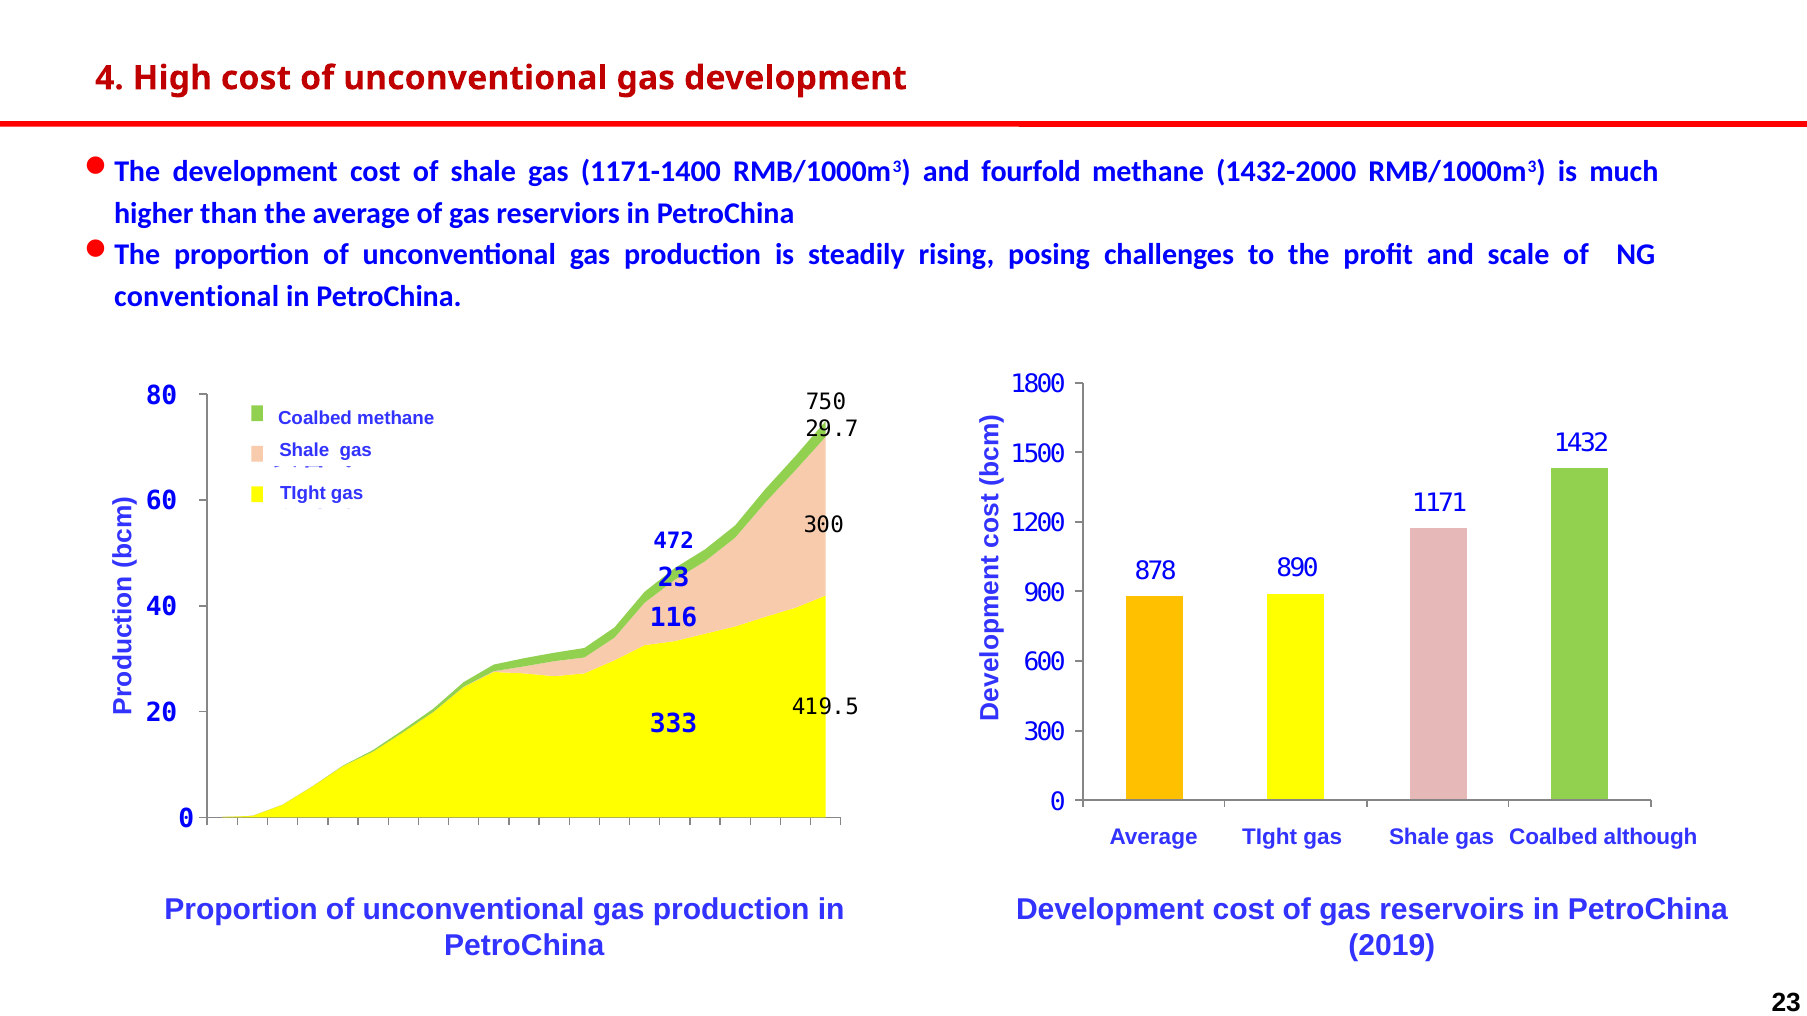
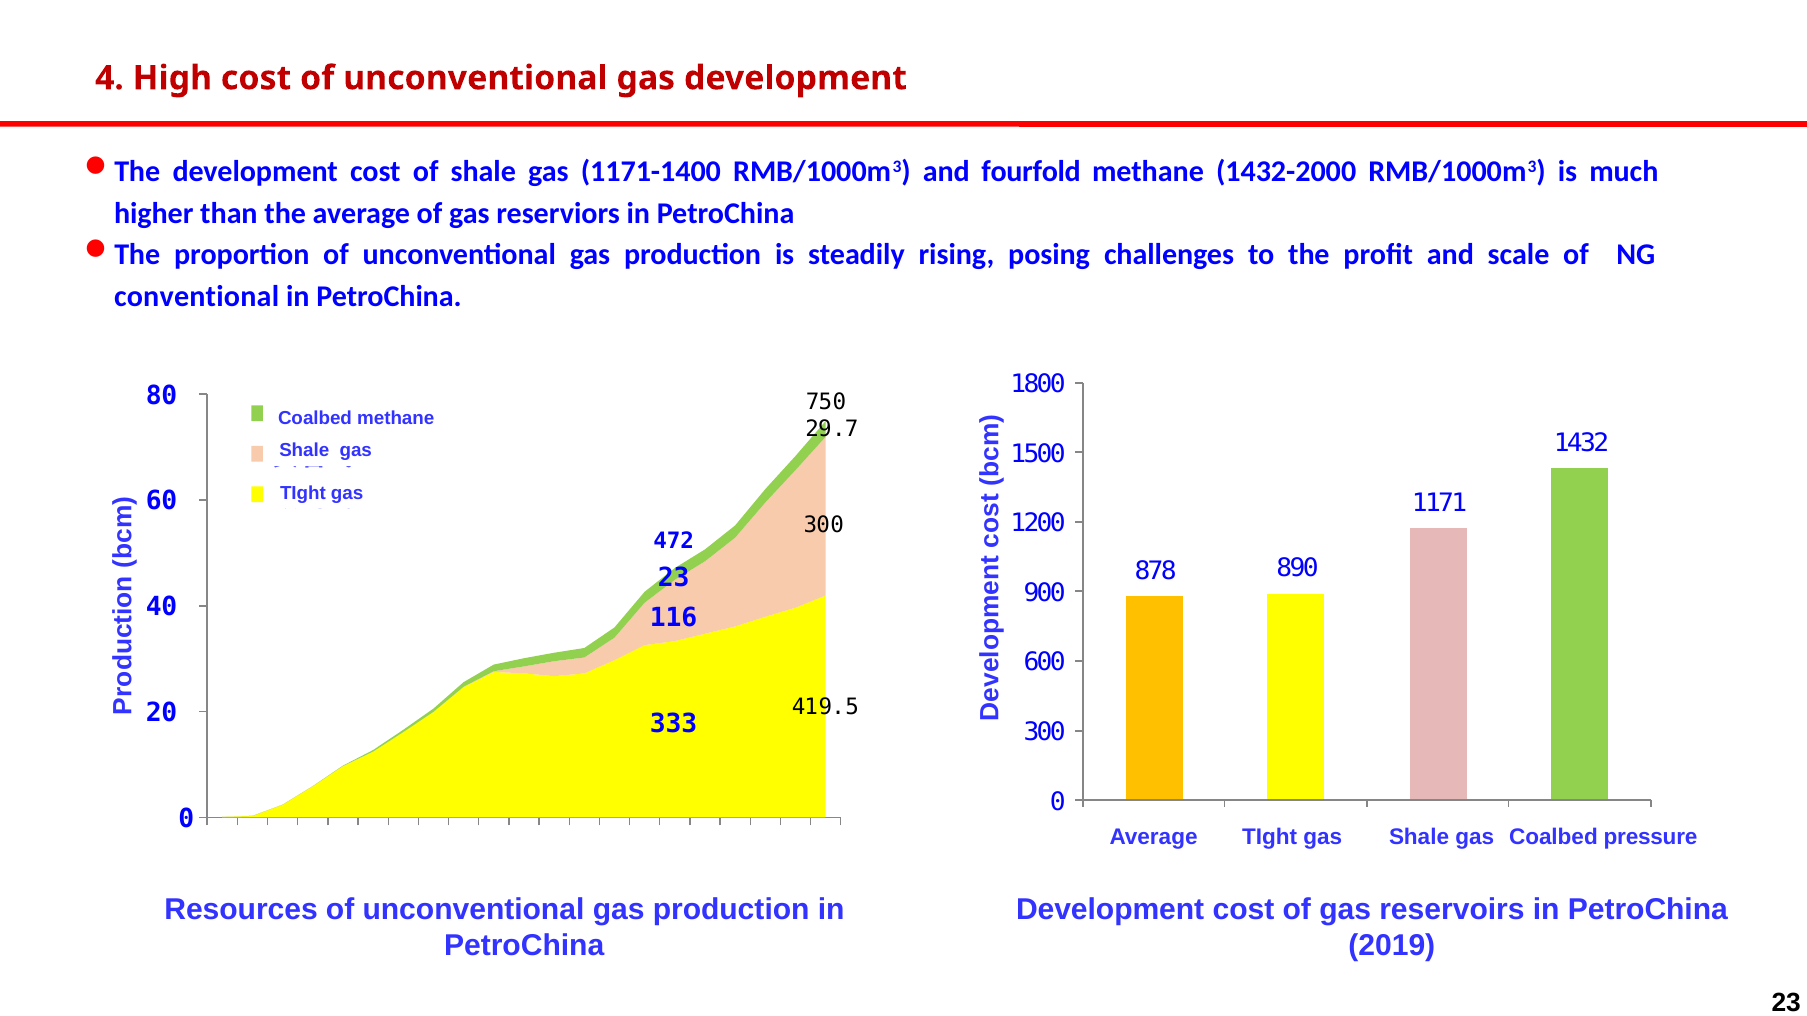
although: although -> pressure (1651, 837)
Proportion: Proportion -> Resources (241, 910)
